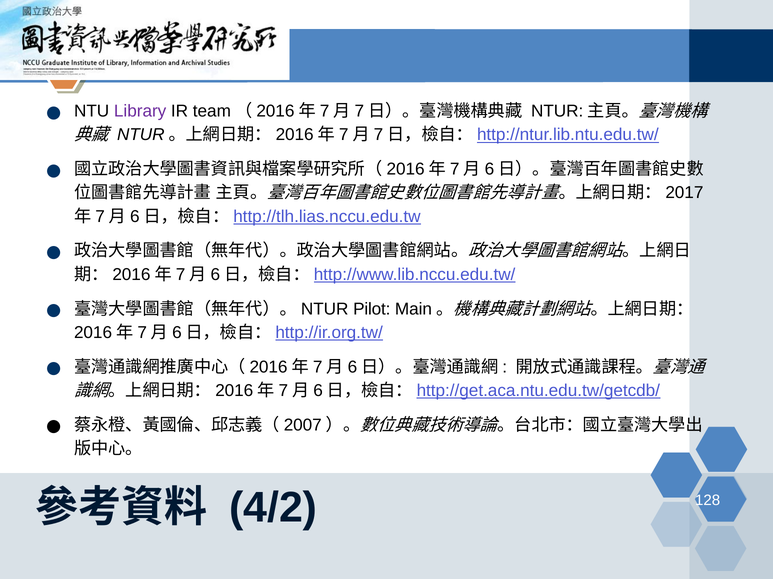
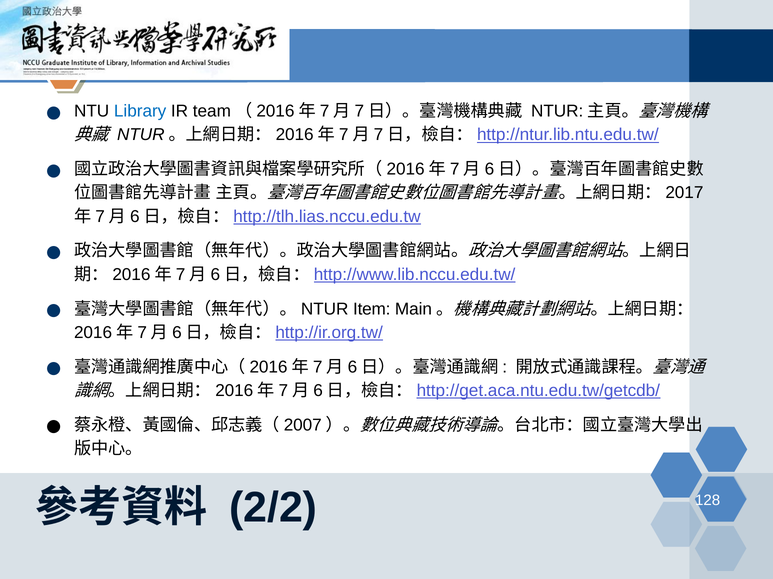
Library colour: purple -> blue (140, 111)
Pilot: Pilot -> Item (372, 309)
4/2: 4/2 -> 2/2 (273, 508)
